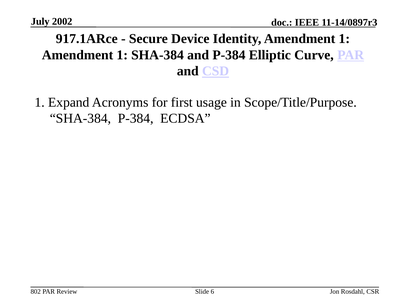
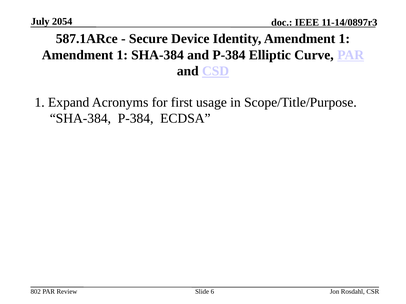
2002: 2002 -> 2054 (62, 22)
917.1ARce: 917.1ARce -> 587.1ARce (87, 39)
